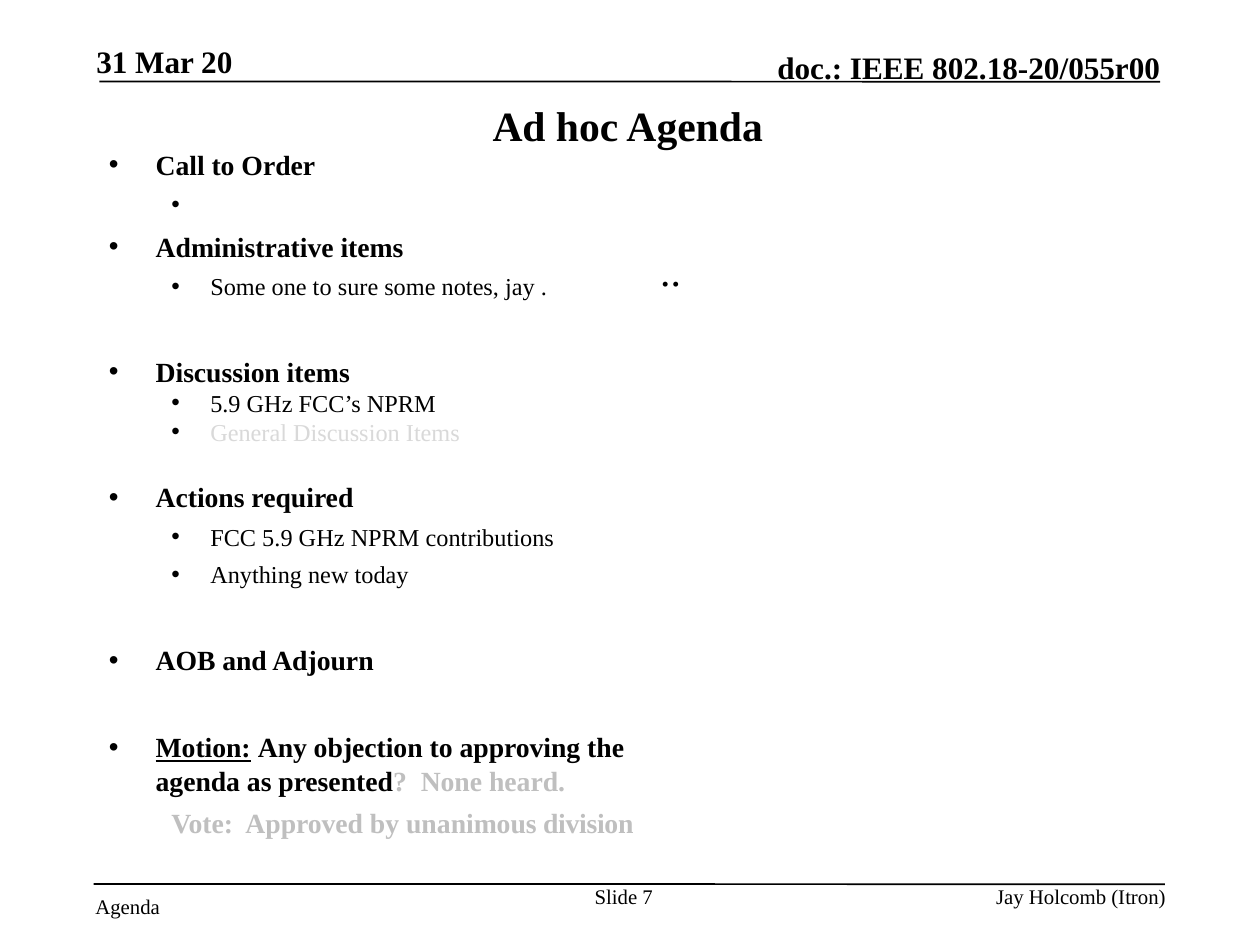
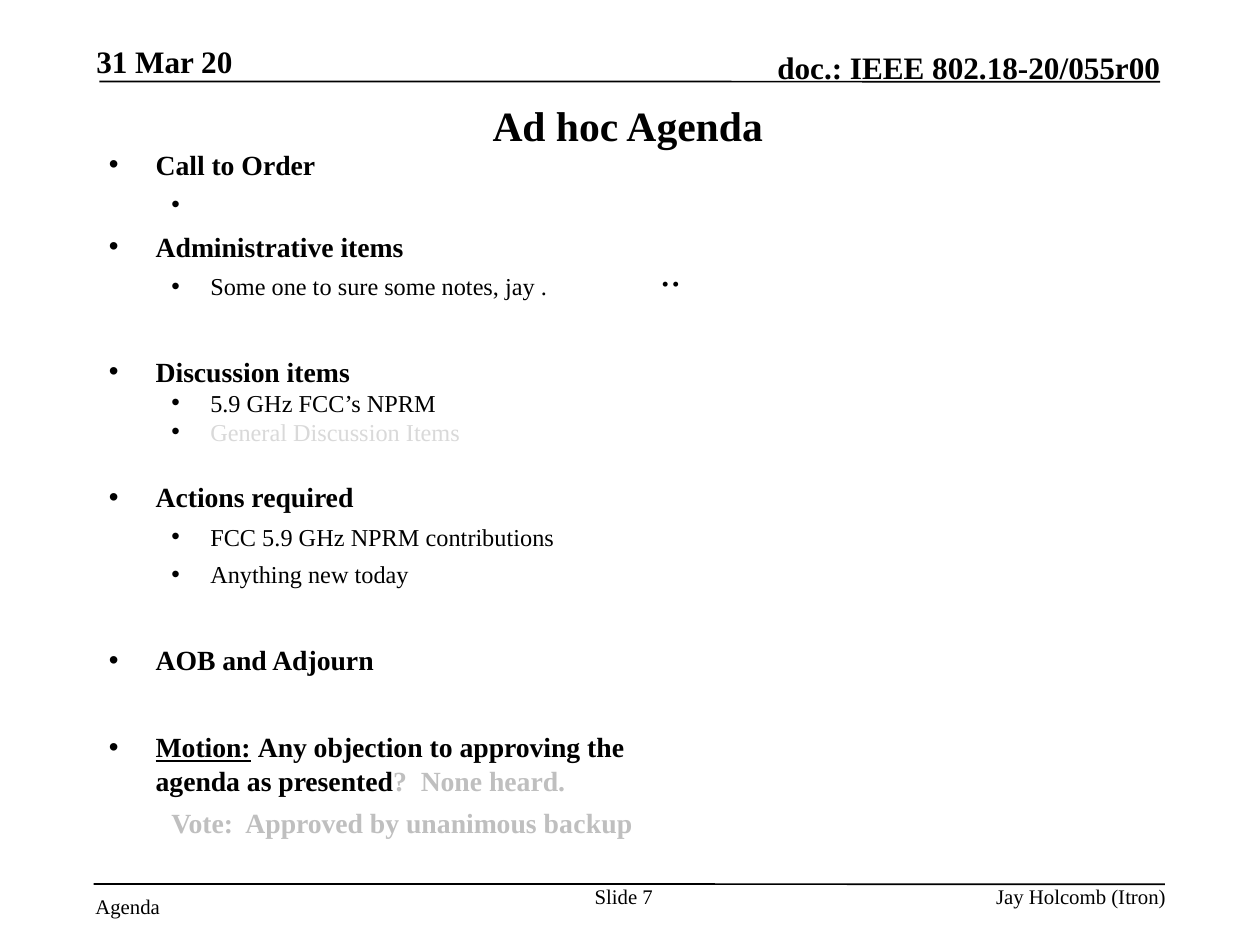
division: division -> backup (588, 824)
